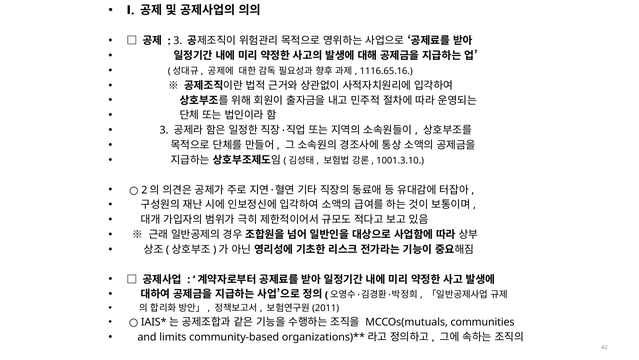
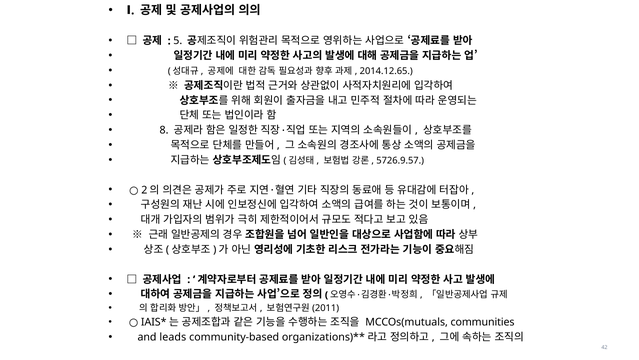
3: 3 -> 5 (178, 41)
1116.65.16: 1116.65.16 -> 2014.12.65 (386, 71)
3: 3 -> 8 (164, 130)
1001.3.10: 1001.3.10 -> 5726.9.57 (400, 160)
limits: limits -> leads (173, 337)
